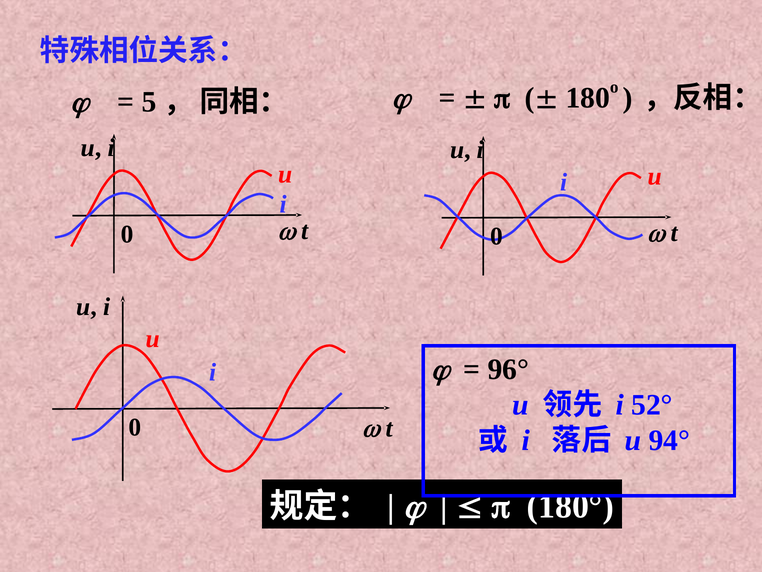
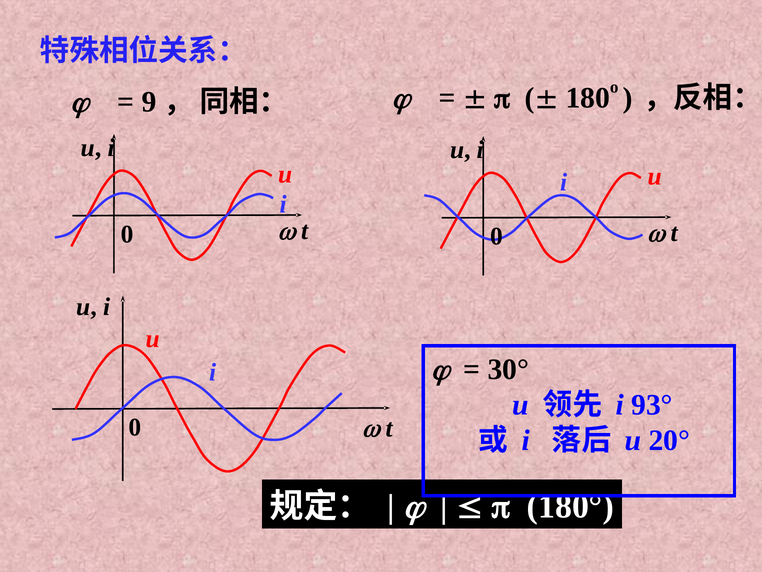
5: 5 -> 9 (149, 102)
96°: 96° -> 30° (508, 369)
52°: 52° -> 93° (652, 405)
94°: 94° -> 20° (669, 440)
